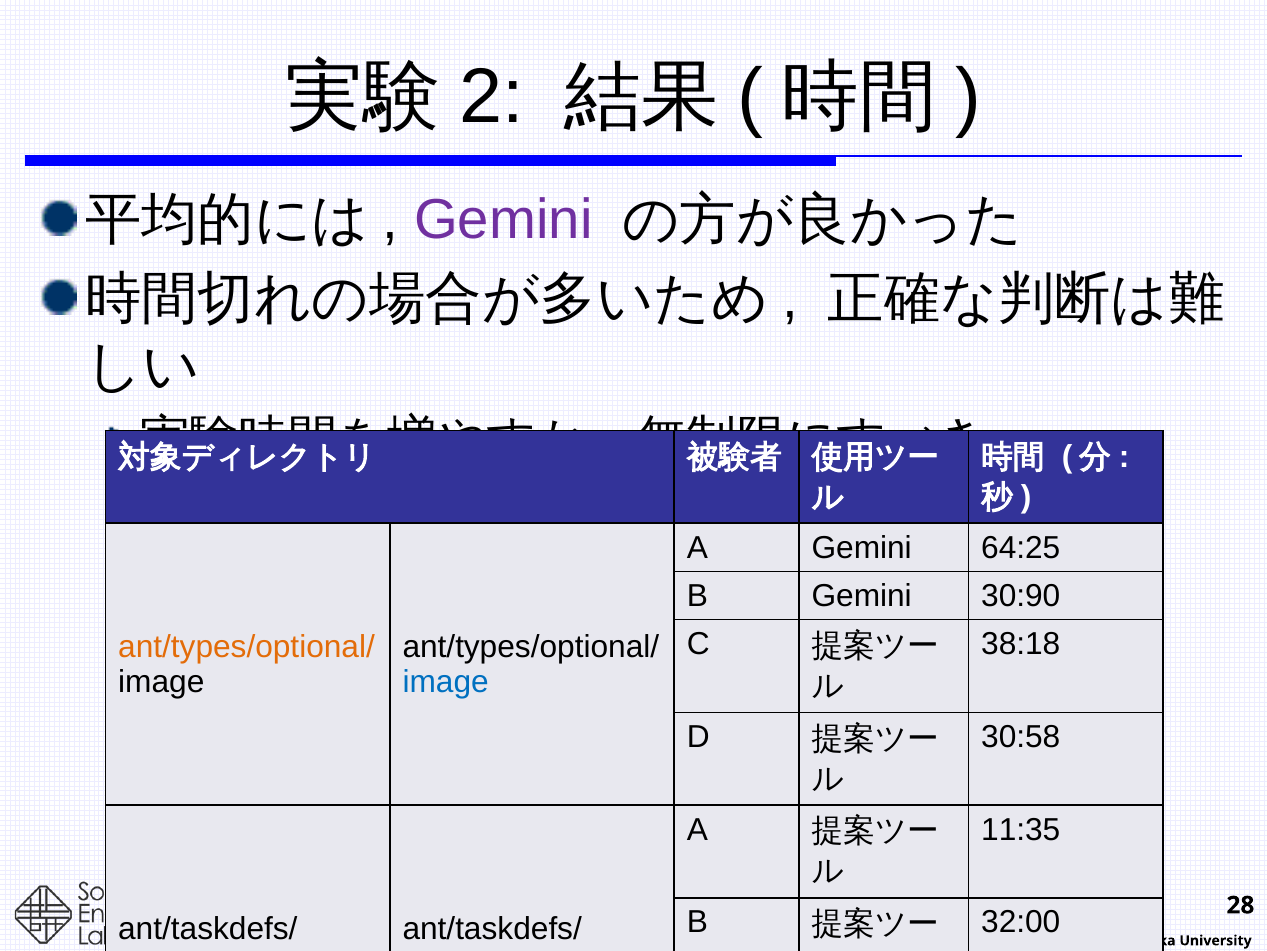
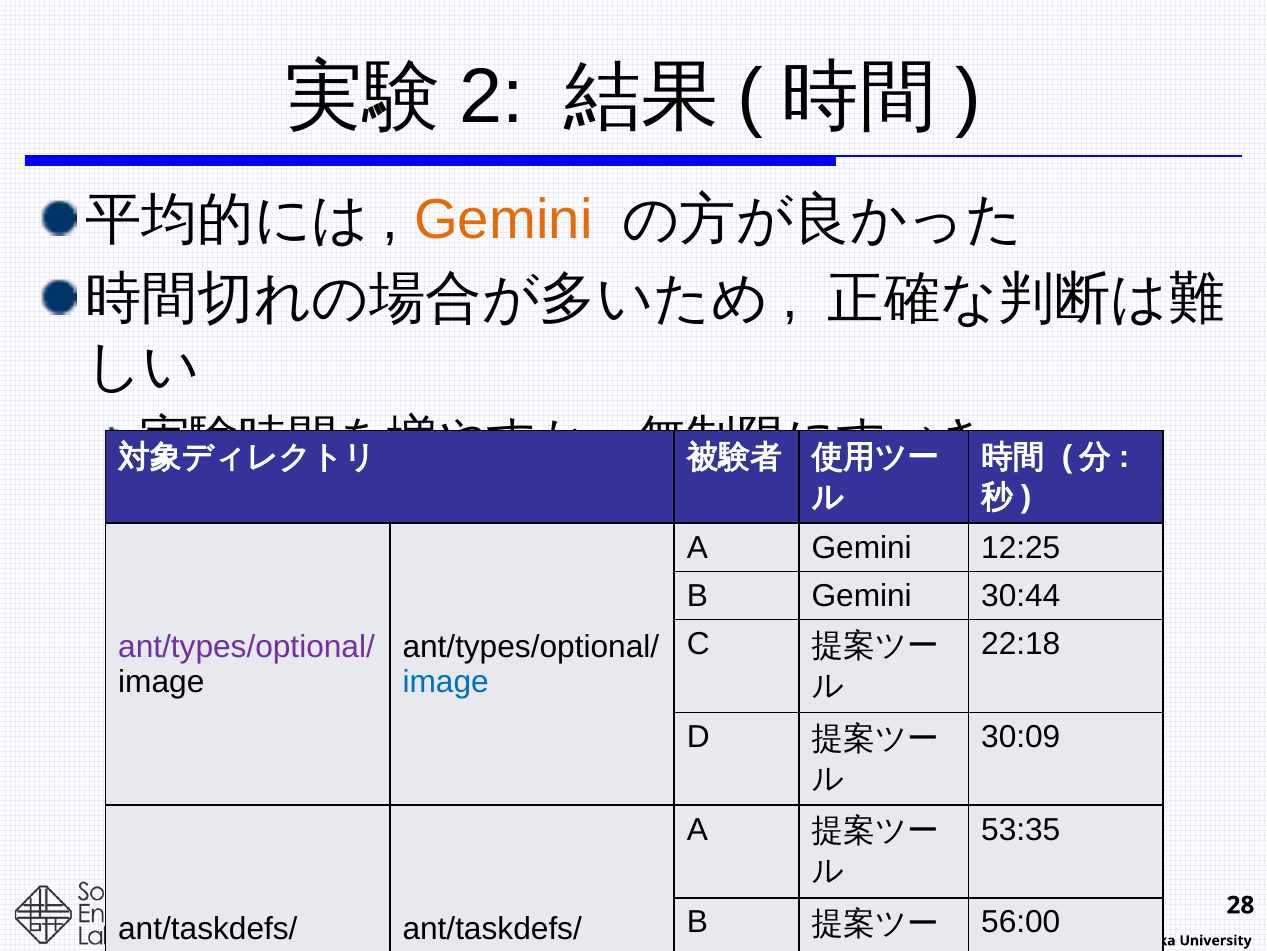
Gemini colour: purple -> orange (503, 220)
64:25: 64:25 -> 12:25 (1021, 547)
30:90: 30:90 -> 30:44 (1021, 596)
38:18: 38:18 -> 22:18 (1021, 644)
ant/types/optional/ colour: orange -> purple (247, 646)
30:58: 30:58 -> 30:09 (1021, 736)
11:35: 11:35 -> 53:35 (1021, 829)
32:00: 32:00 -> 56:00 (1021, 922)
